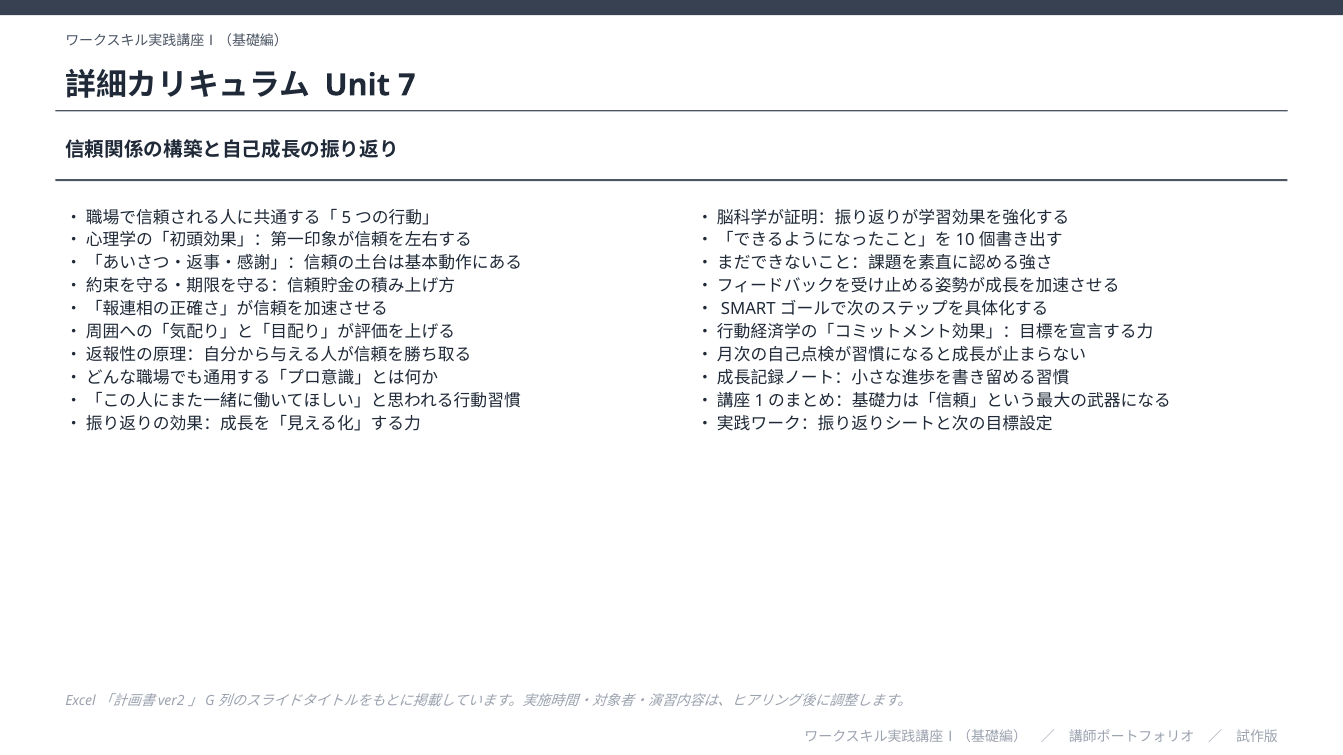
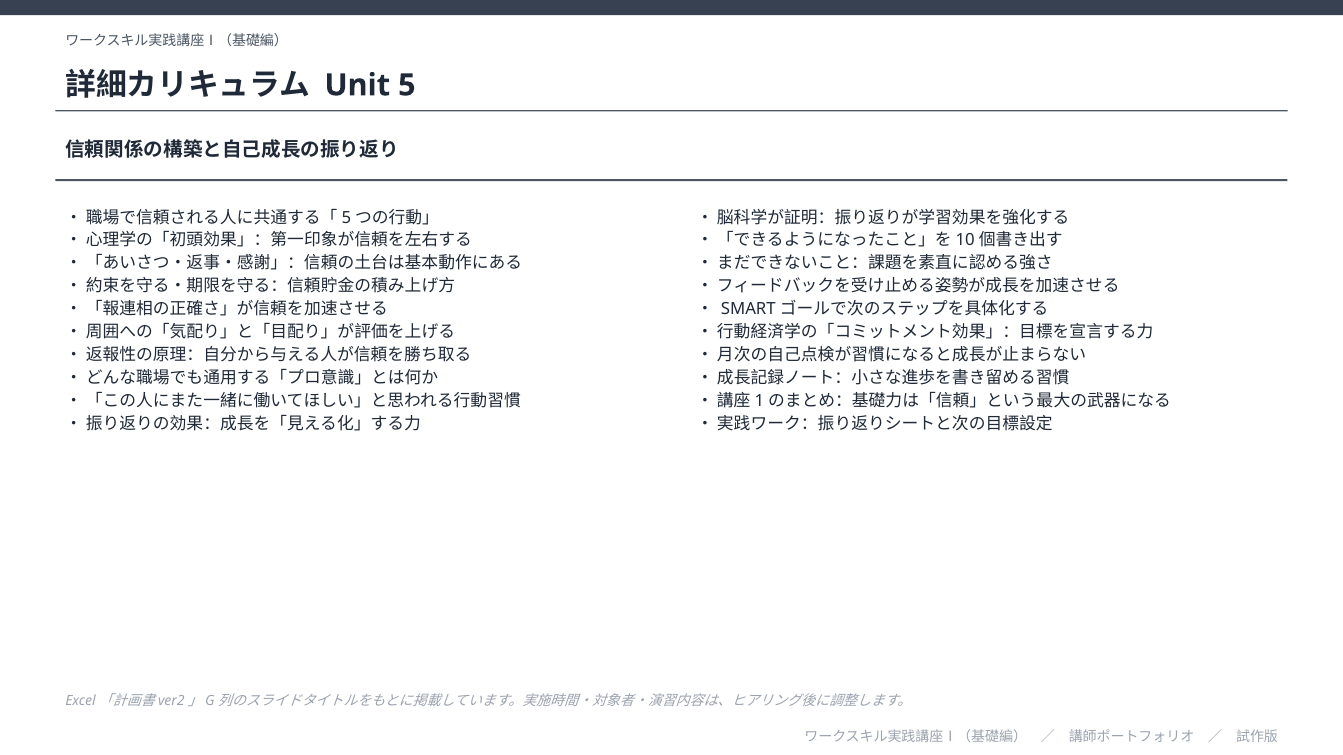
7: 7 -> 5 (407, 85)
